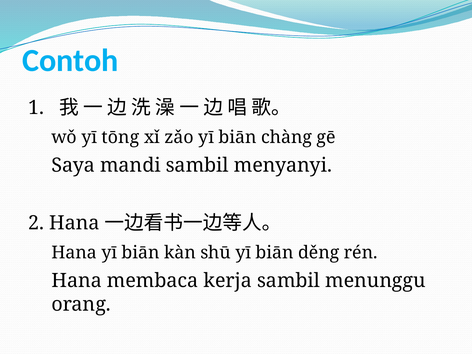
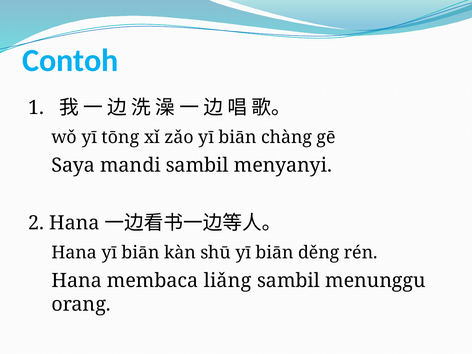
kerja: kerja -> liǎng (228, 281)
